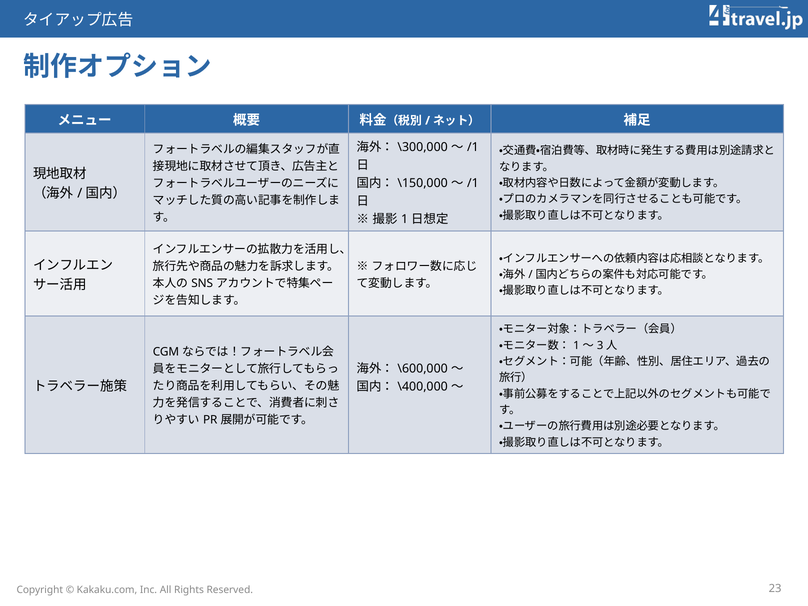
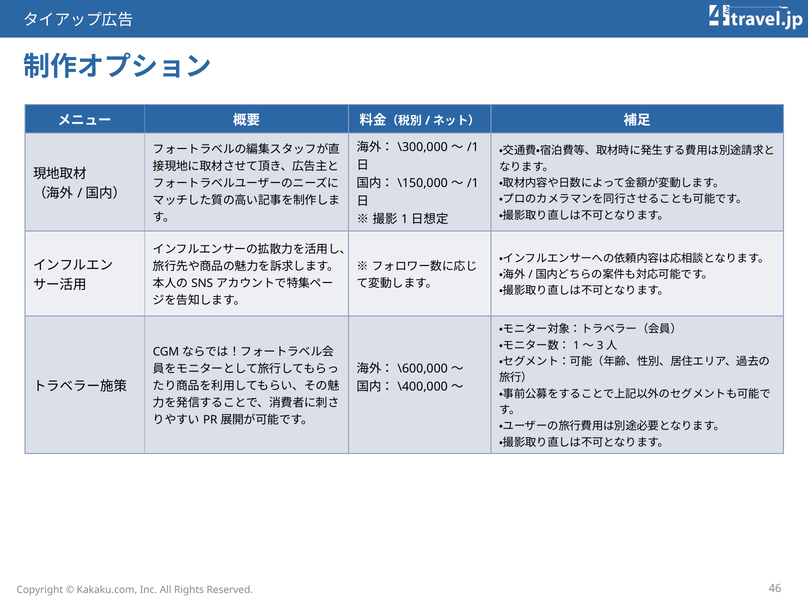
23: 23 -> 46 (775, 588)
